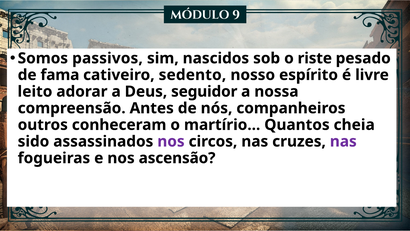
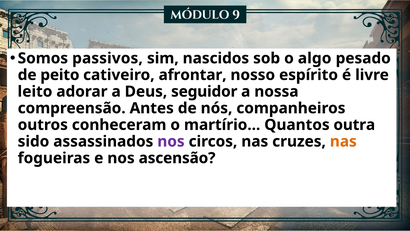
riste: riste -> algo (315, 58)
fama: fama -> peito (60, 75)
sedento: sedento -> afrontar (193, 75)
cheia: cheia -> outra (354, 125)
nas colour: purple -> orange (343, 141)
